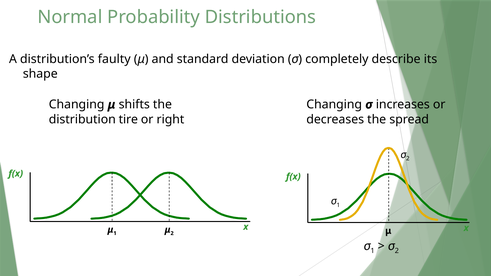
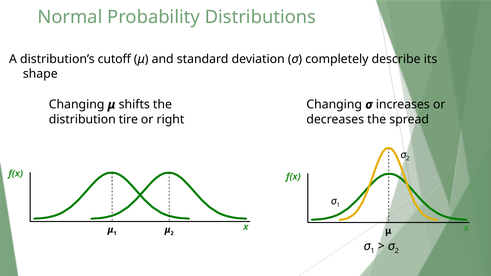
faulty: faulty -> cutoff (114, 59)
